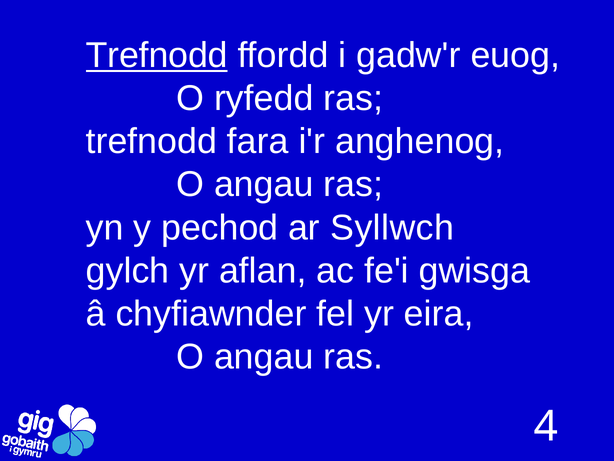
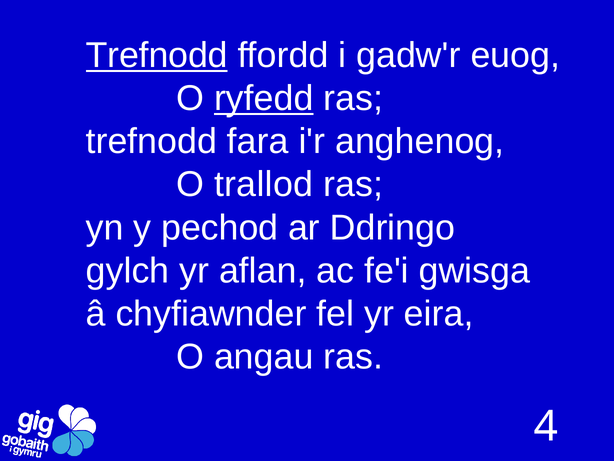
ryfedd underline: none -> present (264, 99)
angau: angau -> trallod (264, 184)
Syllwch: Syllwch -> Ddringo (392, 227)
